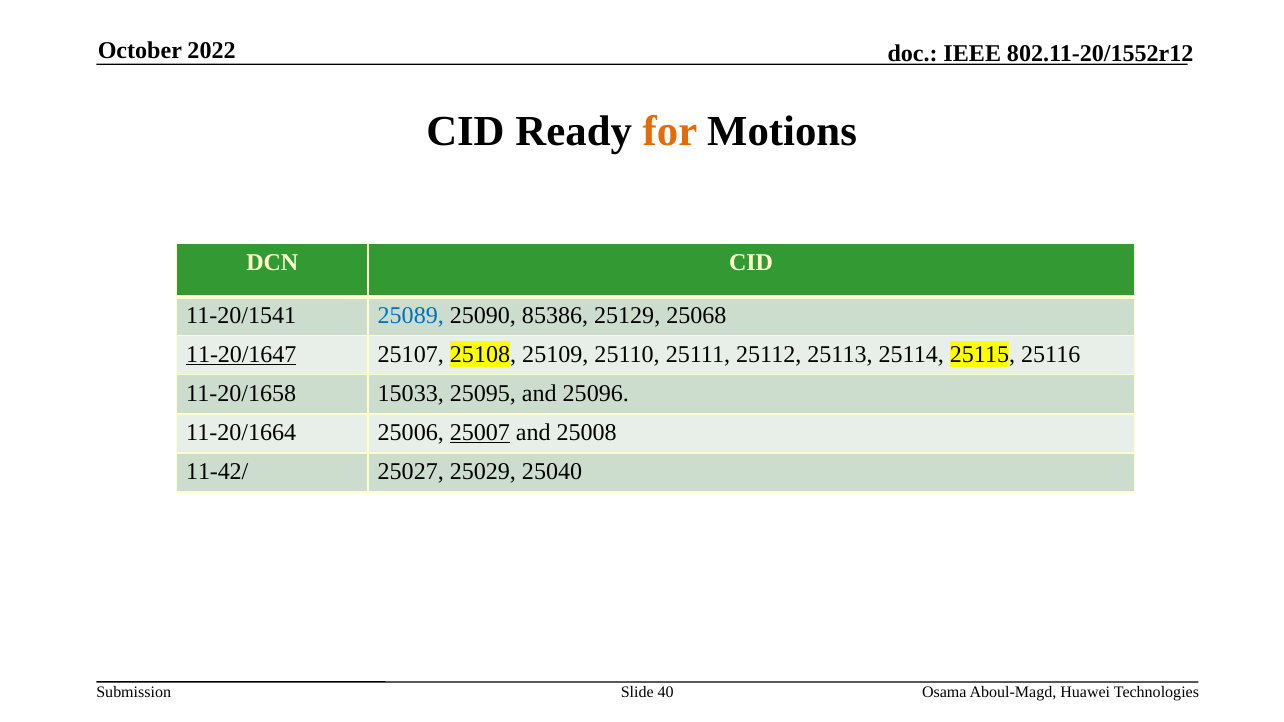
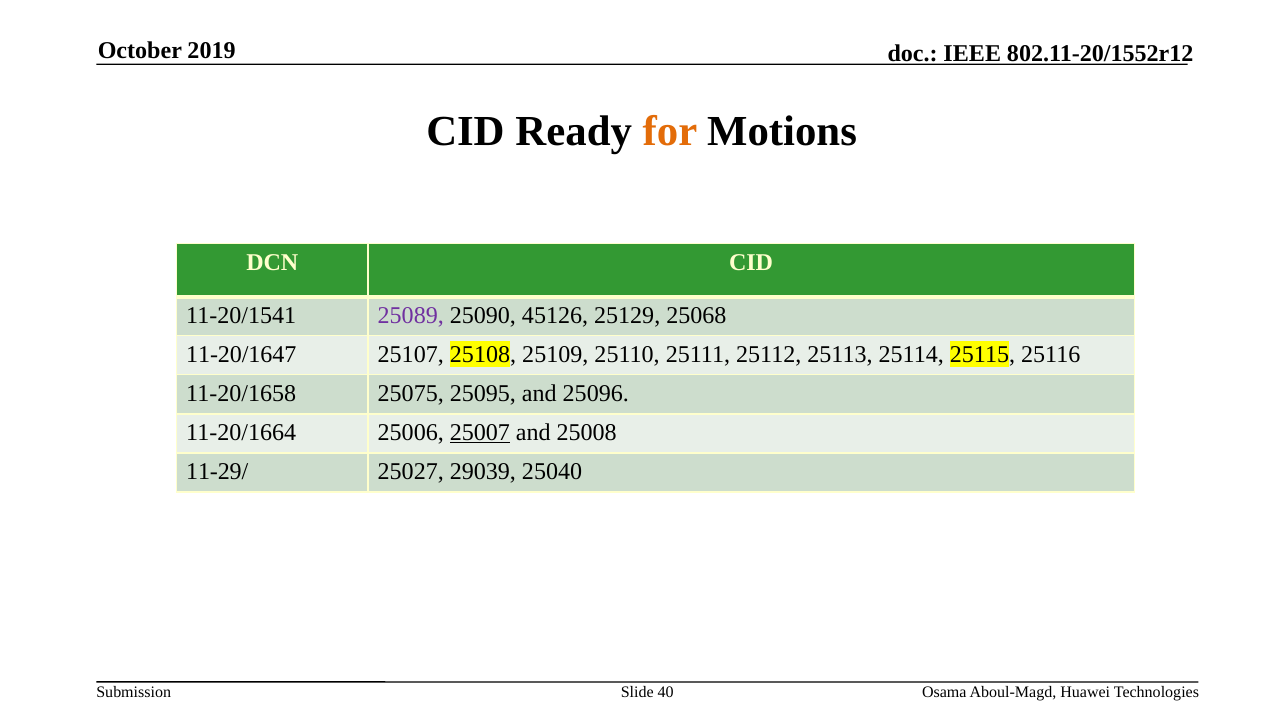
2022: 2022 -> 2019 (212, 51)
25089 colour: blue -> purple (411, 315)
85386: 85386 -> 45126 (555, 315)
11-20/1647 underline: present -> none (241, 354)
15033: 15033 -> 25075 (411, 393)
11-42/: 11-42/ -> 11-29/ (217, 472)
25029: 25029 -> 29039 (483, 472)
